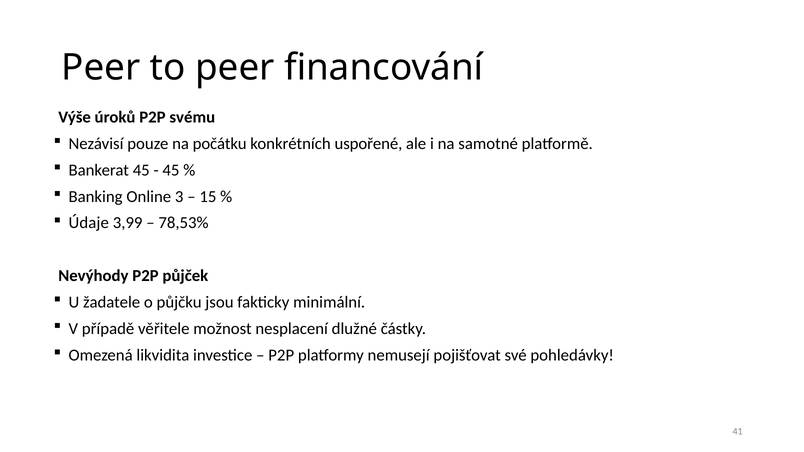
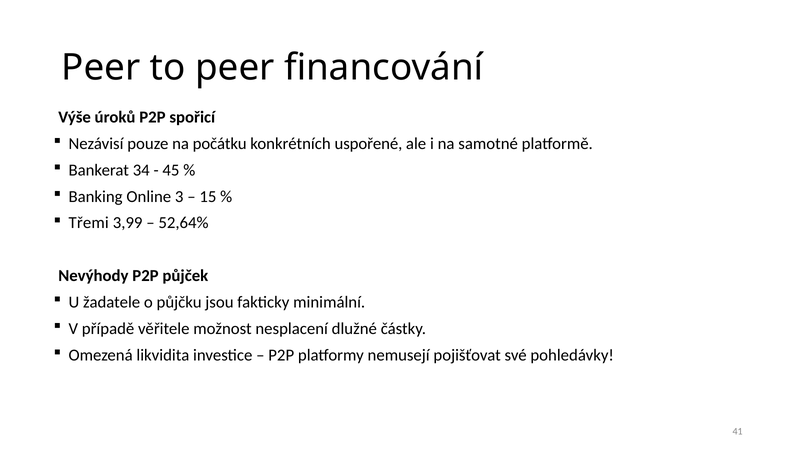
svému: svému -> spořicí (192, 117)
Bankerat 45: 45 -> 34 (141, 170)
Údaje: Údaje -> Třemi (89, 223)
78,53%: 78,53% -> 52,64% (184, 223)
